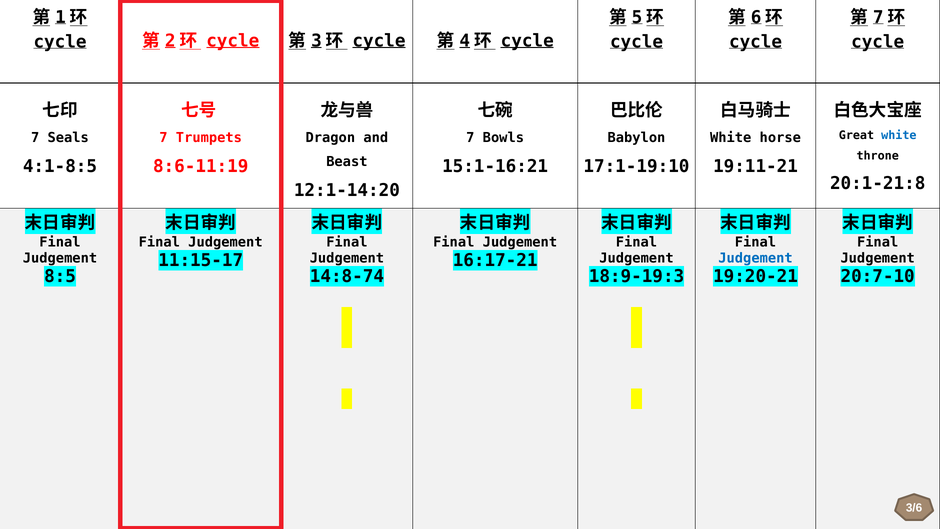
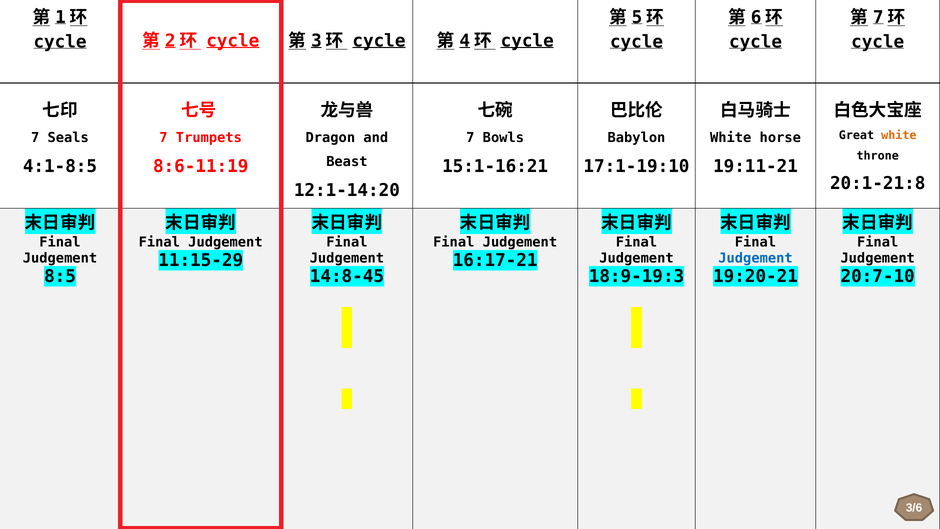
white colour: blue -> orange (899, 135)
11:15-17: 11:15-17 -> 11:15-29 (201, 260)
14:8-74: 14:8-74 -> 14:8-45 (347, 276)
